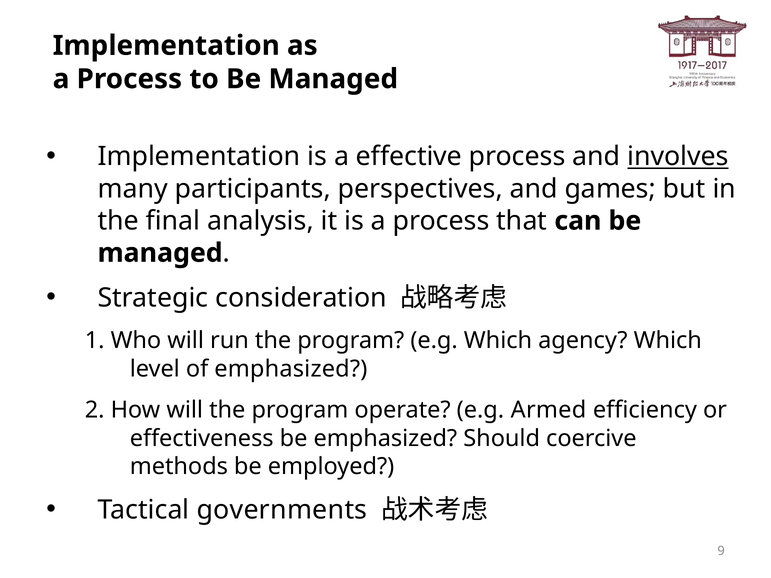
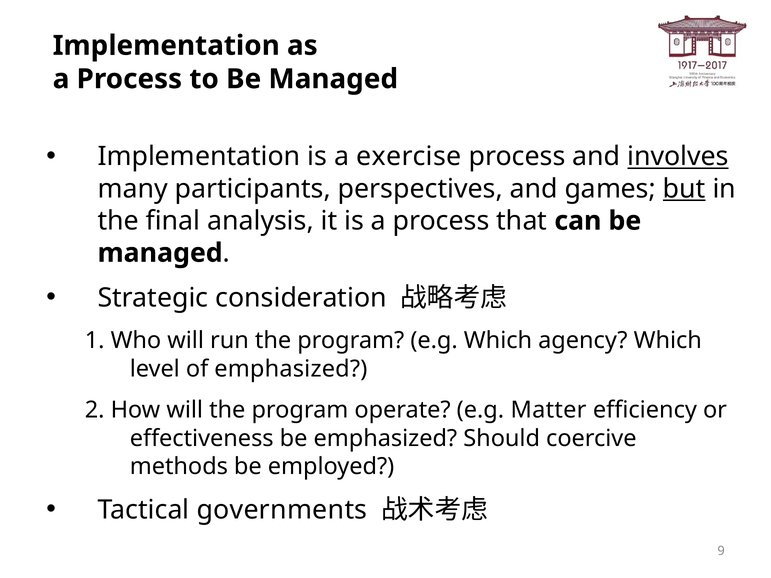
effective: effective -> exercise (409, 157)
but underline: none -> present (684, 189)
Armed: Armed -> Matter (548, 410)
